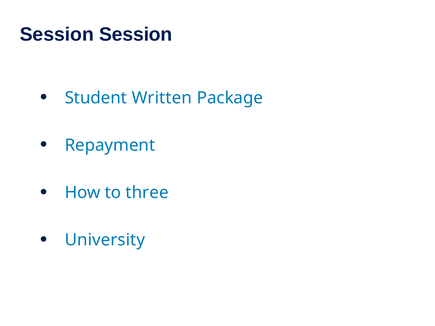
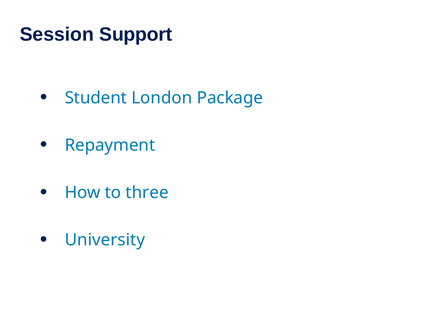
Session Session: Session -> Support (136, 35)
Written: Written -> London (162, 98)
